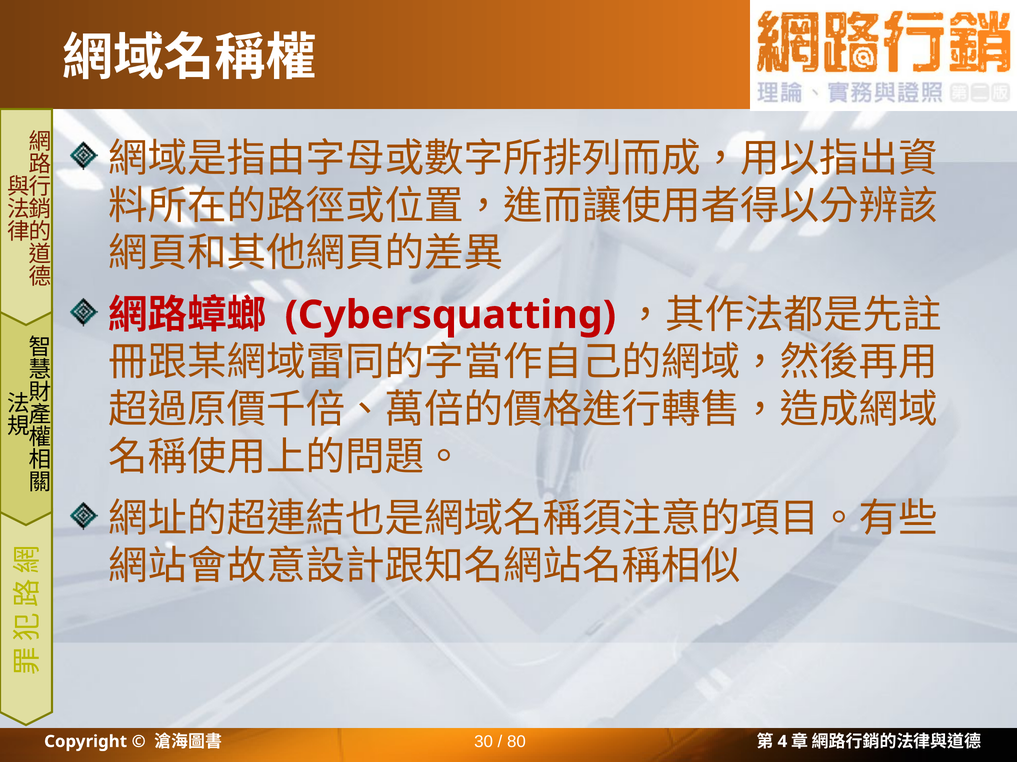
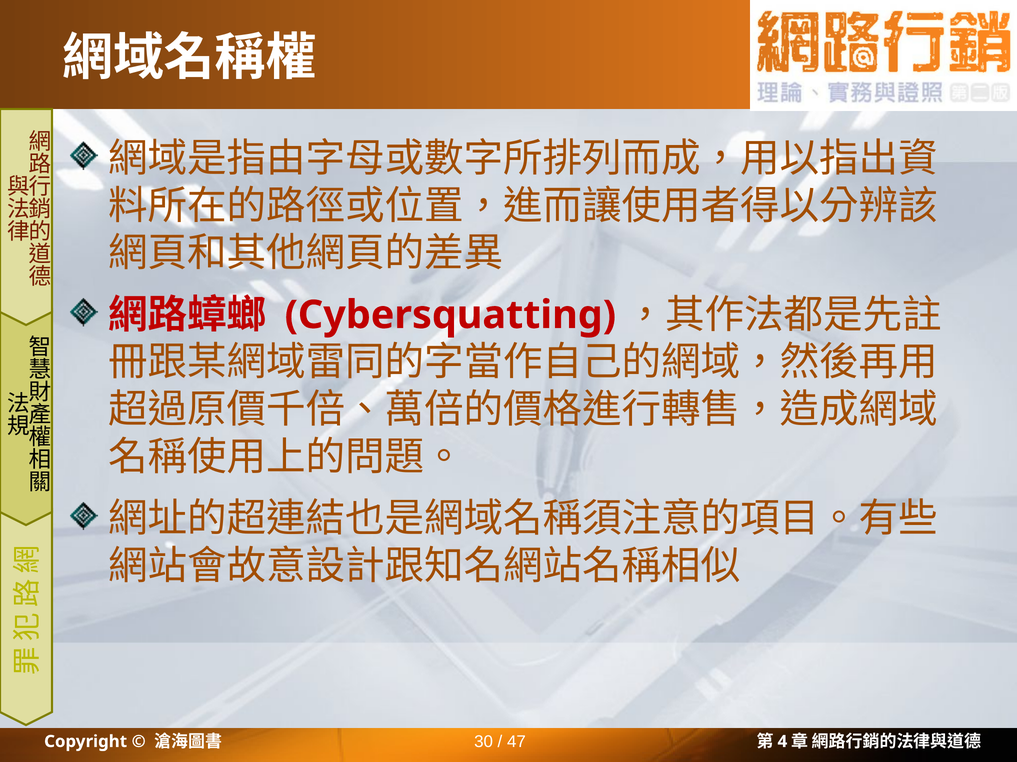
80: 80 -> 47 (516, 742)
